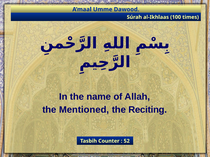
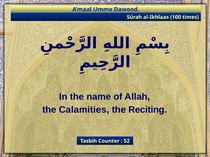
Mentioned: Mentioned -> Calamities (84, 110)
